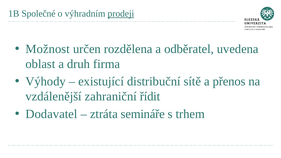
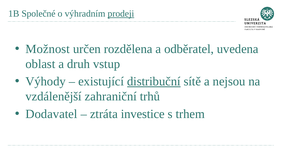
firma: firma -> vstup (107, 64)
distribuční underline: none -> present (154, 81)
přenos: přenos -> nejsou (229, 81)
řídit: řídit -> trhů (150, 96)
semináře: semináře -> investice (143, 114)
